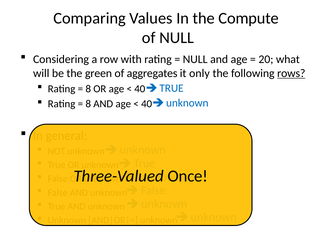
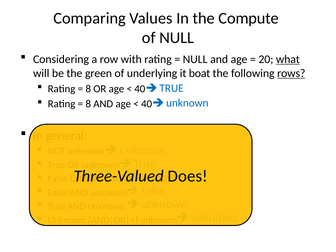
what underline: none -> present (288, 59)
aggregates: aggregates -> underlying (152, 73)
only: only -> boat (200, 73)
Once: Once -> Does (188, 176)
